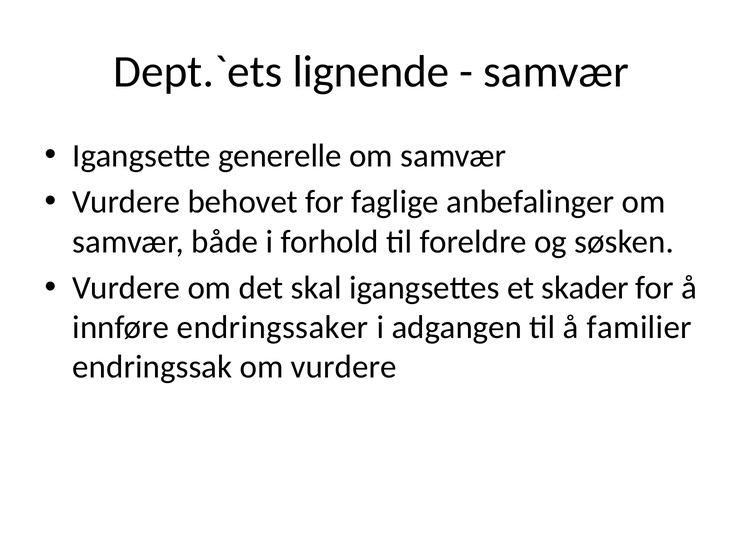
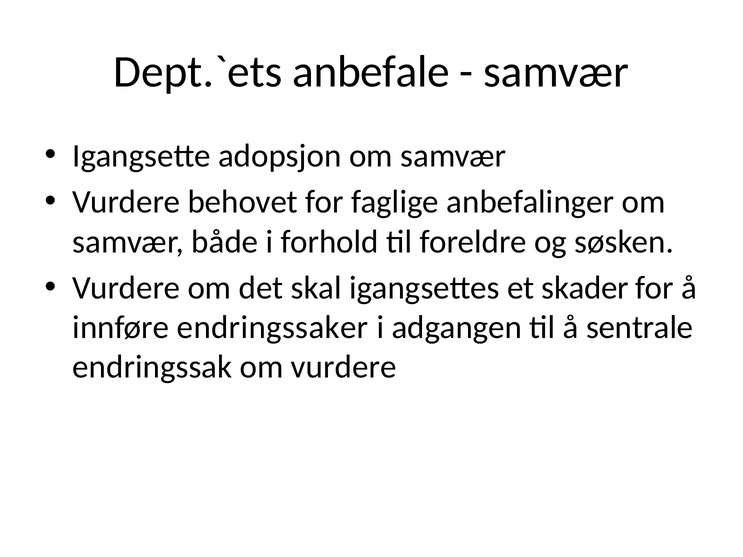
lignende: lignende -> anbefale (371, 72)
generelle: generelle -> adopsjon (280, 156)
familier: familier -> sentrale (640, 328)
